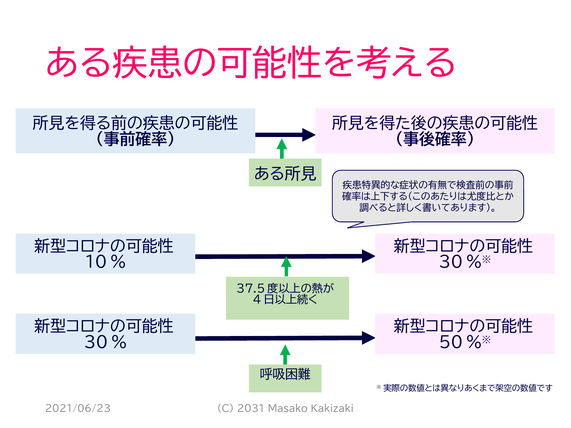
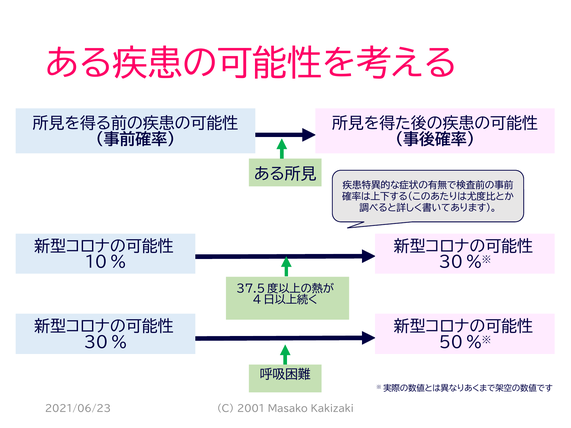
2031: 2031 -> 2001 (251, 409)
